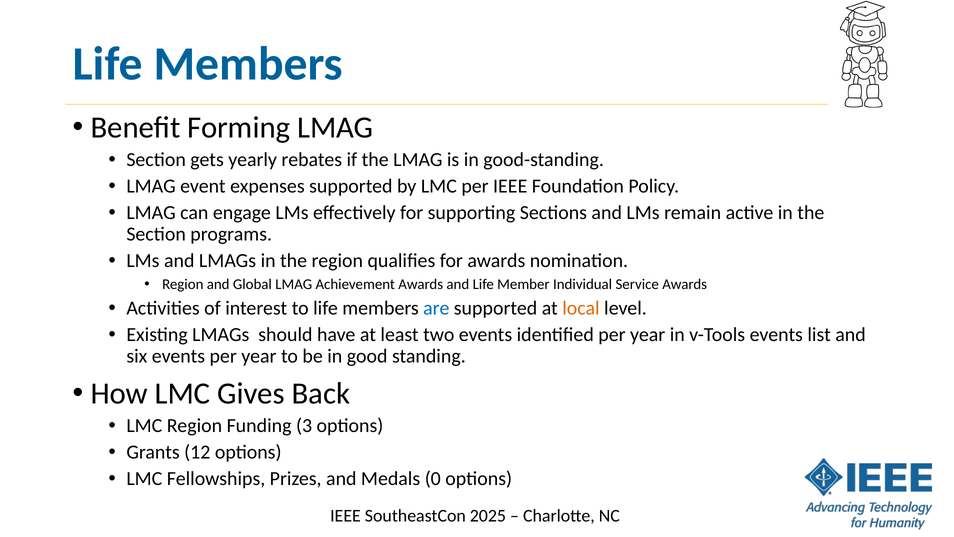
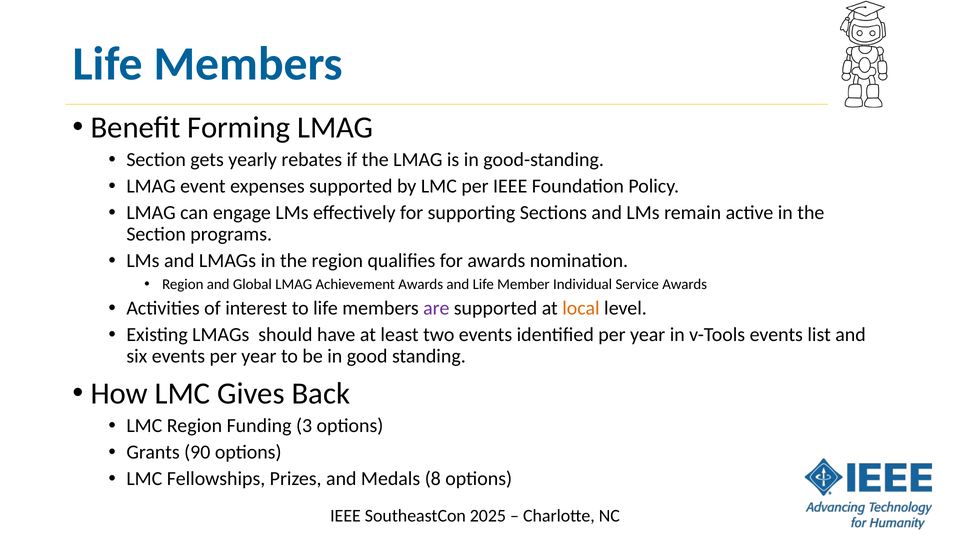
are colour: blue -> purple (436, 308)
12: 12 -> 90 (197, 452)
0: 0 -> 8 (433, 478)
